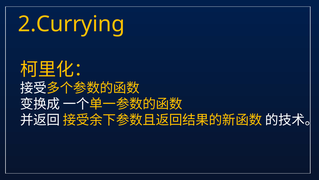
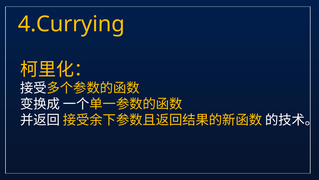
2.Currying: 2.Currying -> 4.Currying (71, 24)
